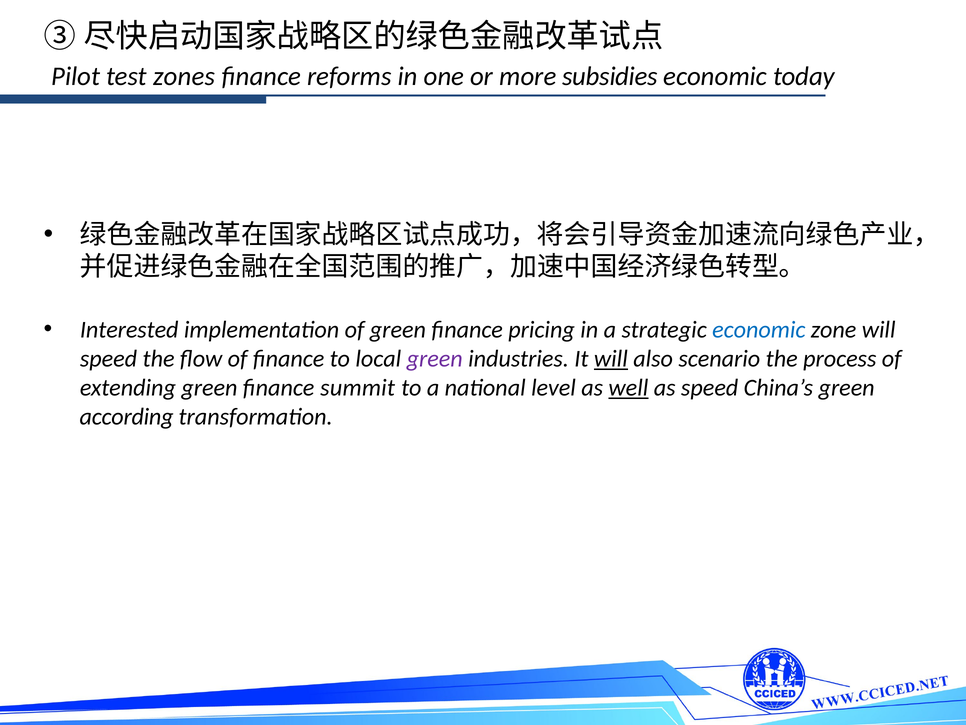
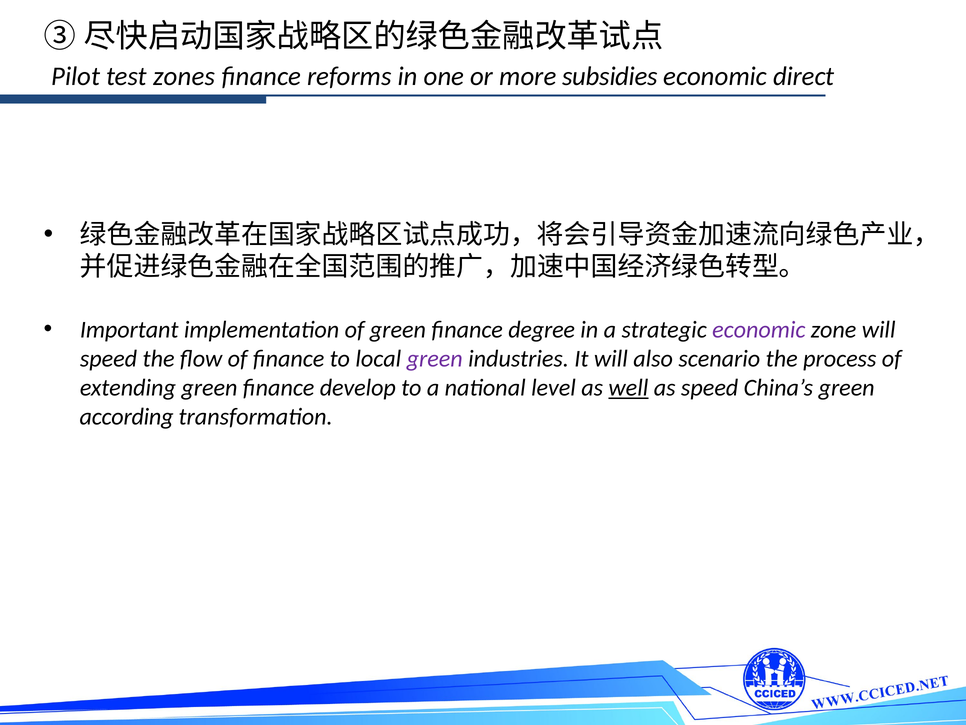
today: today -> direct (804, 76)
Interested: Interested -> Important (129, 329)
pricing: pricing -> degree (542, 329)
economic colour: blue -> purple (759, 329)
will underline: present -> none (611, 358)
summit: summit -> develop (358, 387)
